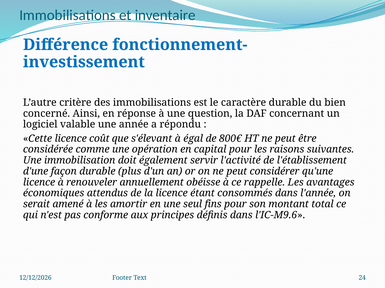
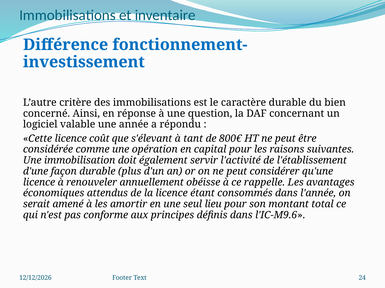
égal: égal -> tant (193, 139)
fins: fins -> lieu (213, 205)
